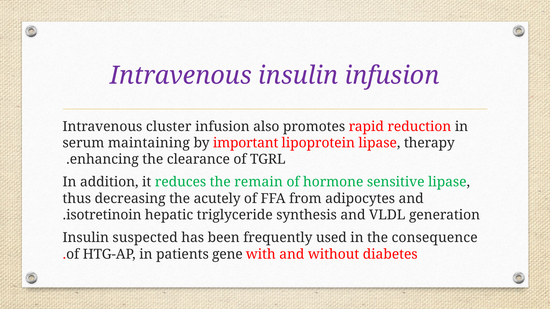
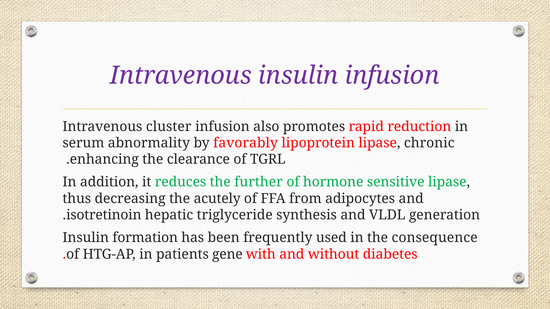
maintaining: maintaining -> abnormality (149, 143)
important: important -> favorably (246, 143)
therapy: therapy -> chronic (429, 143)
remain: remain -> further (259, 182)
suspected: suspected -> formation (145, 238)
